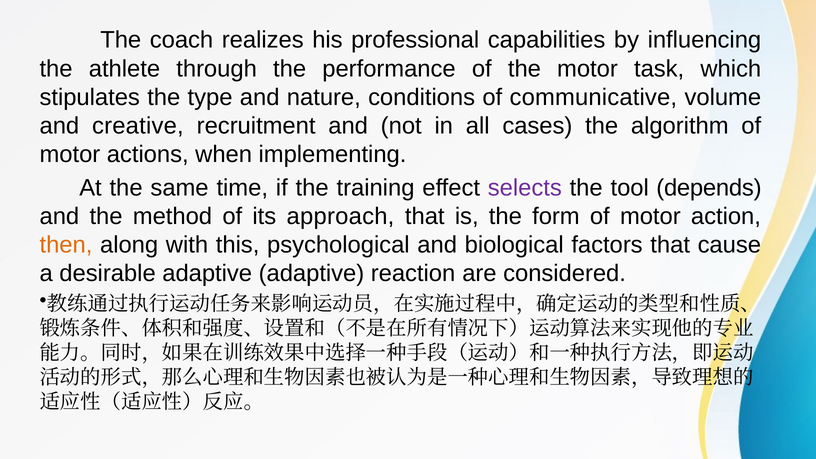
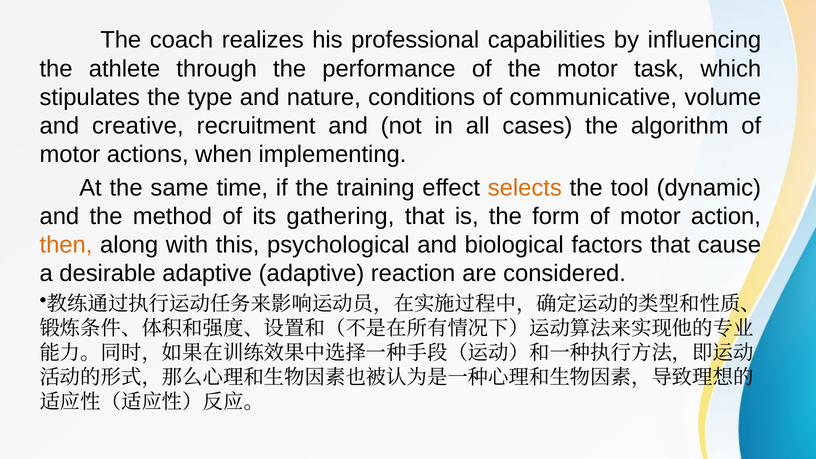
selects colour: purple -> orange (525, 188)
depends: depends -> dynamic (709, 188)
approach: approach -> gathering (340, 216)
